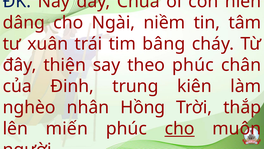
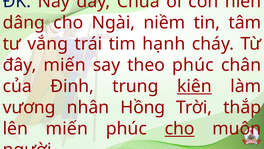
xuân: xuân -> vắng (48, 44)
bâng: bâng -> hạnh (164, 44)
đây thiện: thiện -> miến (65, 65)
kiên underline: none -> present (194, 86)
nghèo: nghèo -> vương (29, 107)
